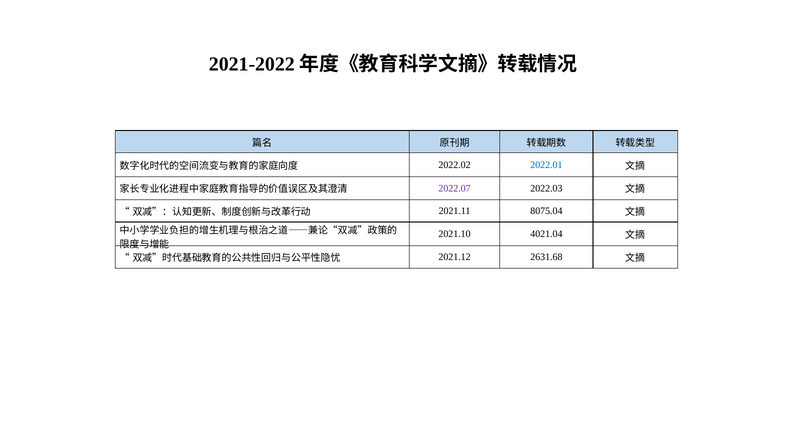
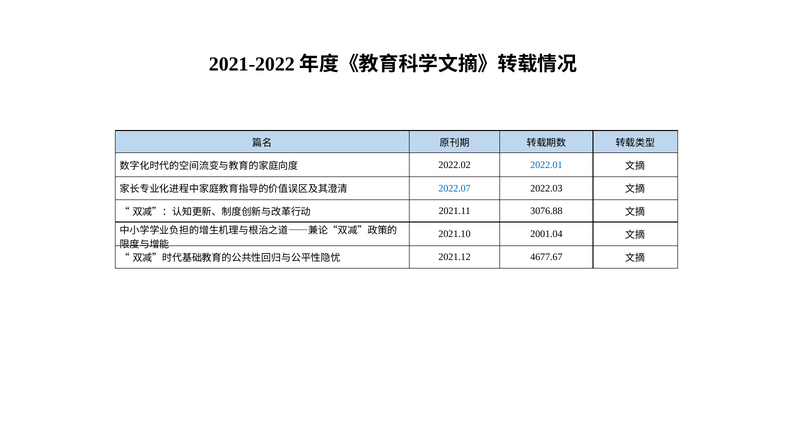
2022.07 colour: purple -> blue (455, 188)
8075.04: 8075.04 -> 3076.88 (546, 211)
4021.04: 4021.04 -> 2001.04 (546, 234)
2631.68: 2631.68 -> 4677.67 (546, 257)
